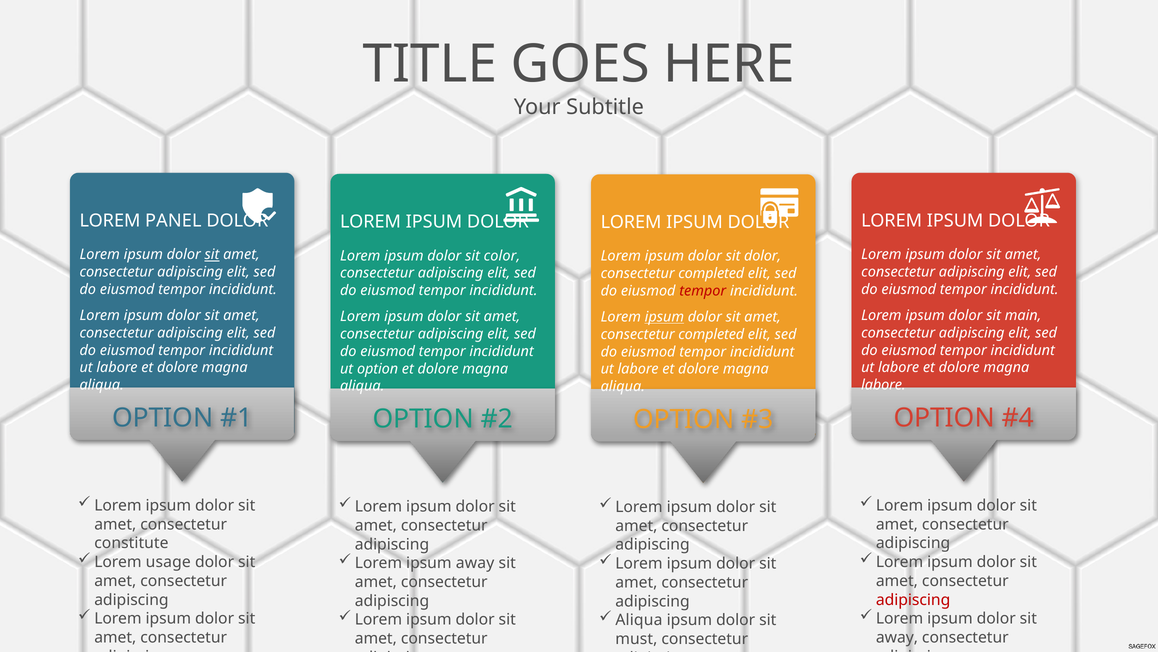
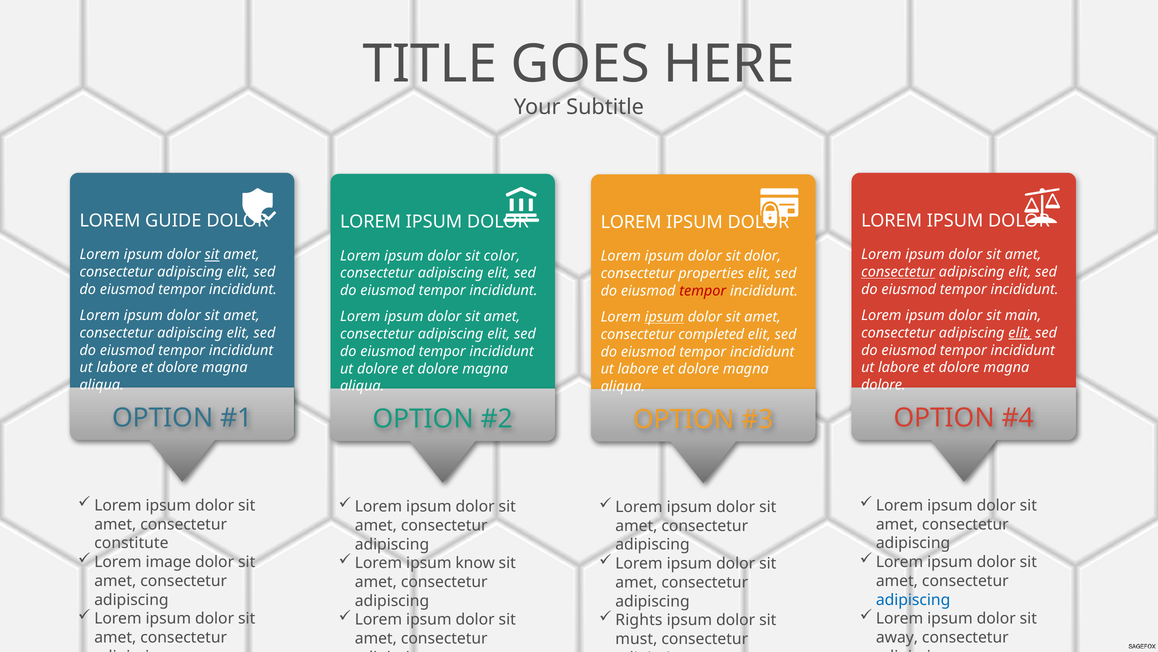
PANEL: PANEL -> GUIDE (173, 221)
consectetur underline: none -> present (898, 272)
completed: completed -> properties (711, 273)
elit underline: none -> present (1020, 333)
ut option: option -> dolore (378, 368)
labore: labore -> dolore (883, 385)
usage: usage -> image (168, 562)
ipsum away: away -> know (475, 563)
adipiscing colour: red -> blue (913, 599)
Aliqua: Aliqua -> Rights (639, 620)
